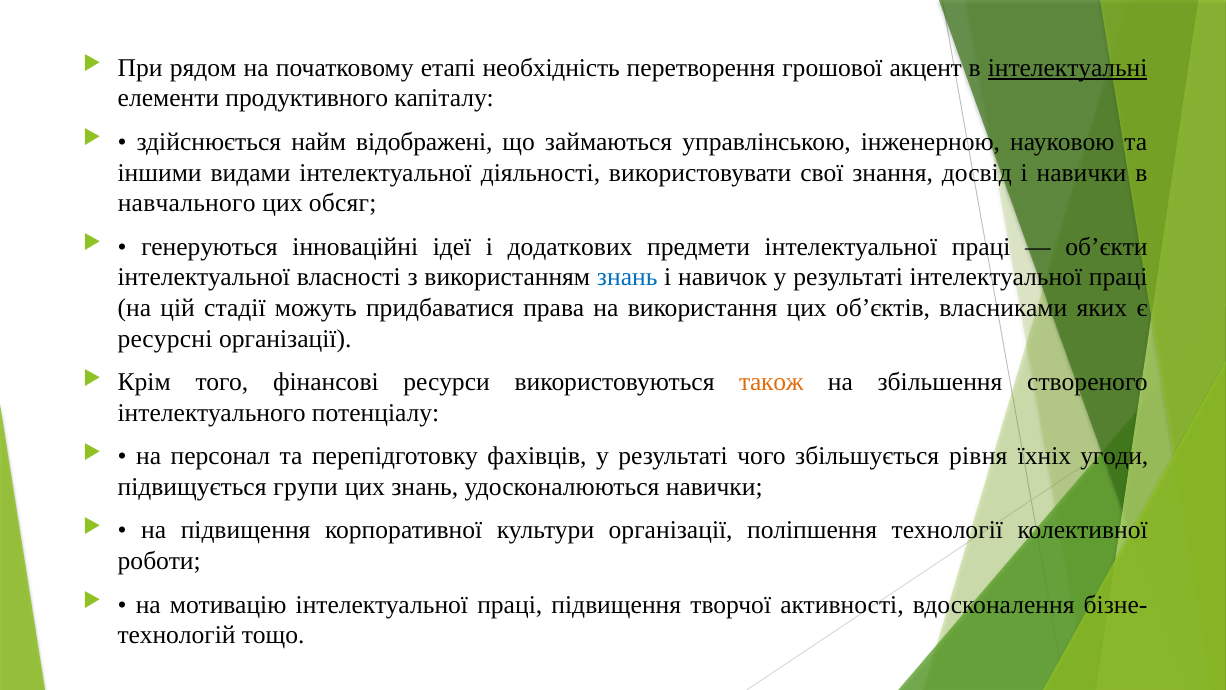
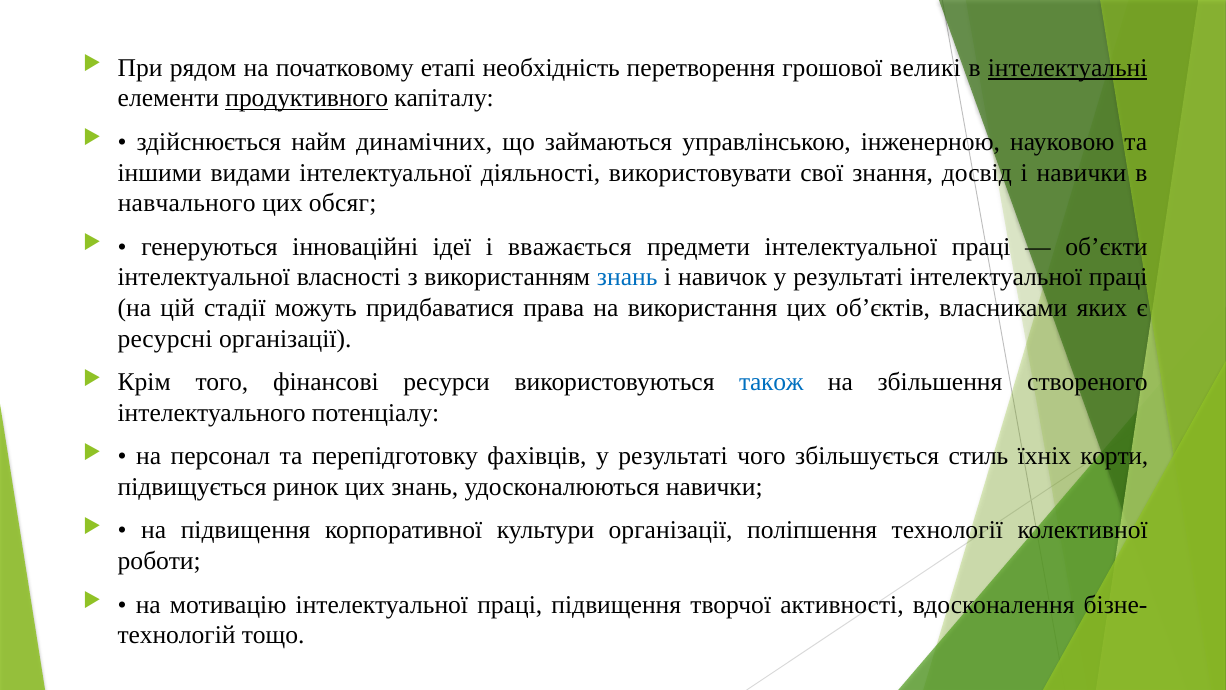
акцент: акцент -> великі (925, 68)
продуктивного underline: none -> present (307, 98)
відображені: відображені -> динамічних (424, 142)
додаткових: додаткових -> вважається (570, 247)
також colour: orange -> blue (771, 382)
рівня: рівня -> стиль (979, 456)
угоди: угоди -> корти (1114, 456)
групи: групи -> ринок (306, 487)
